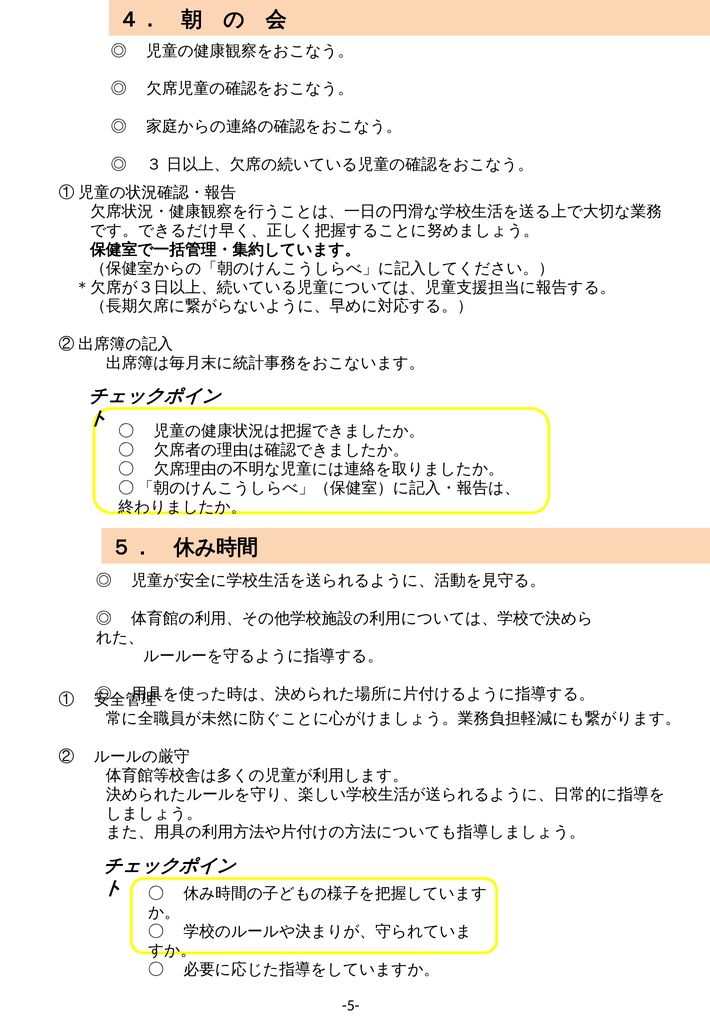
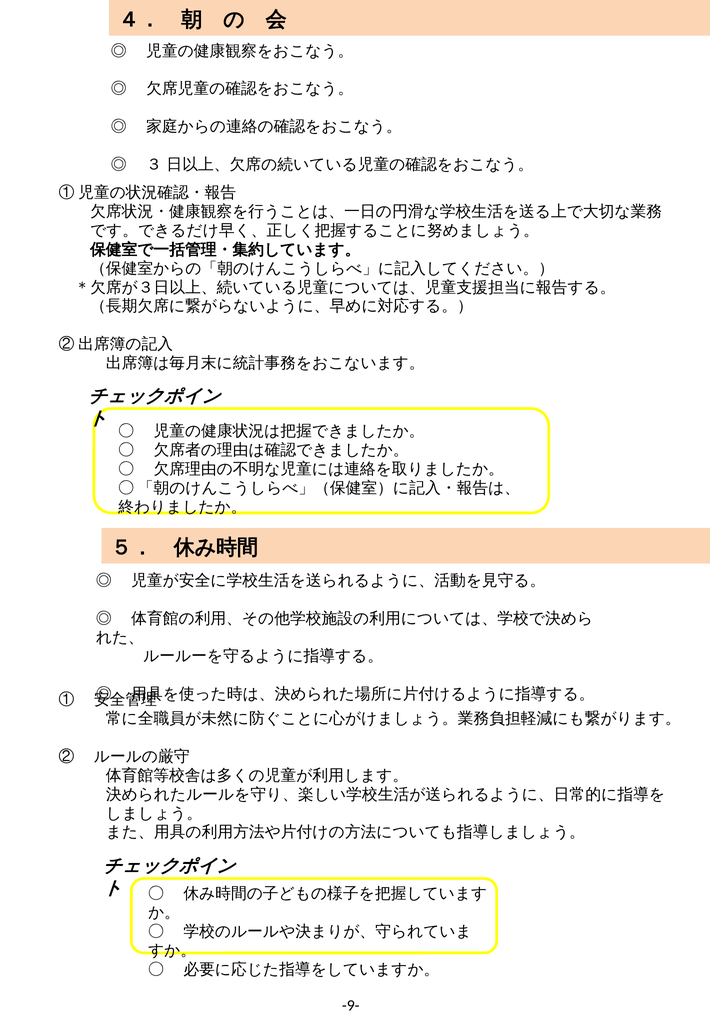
-5-: -5- -> -9- (351, 1005)
